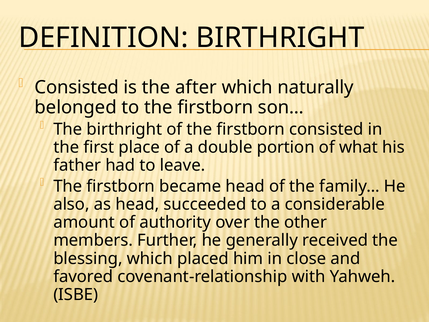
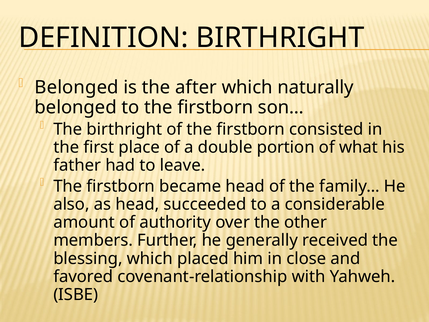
Consisted: Consisted -> Belonged (77, 87)
